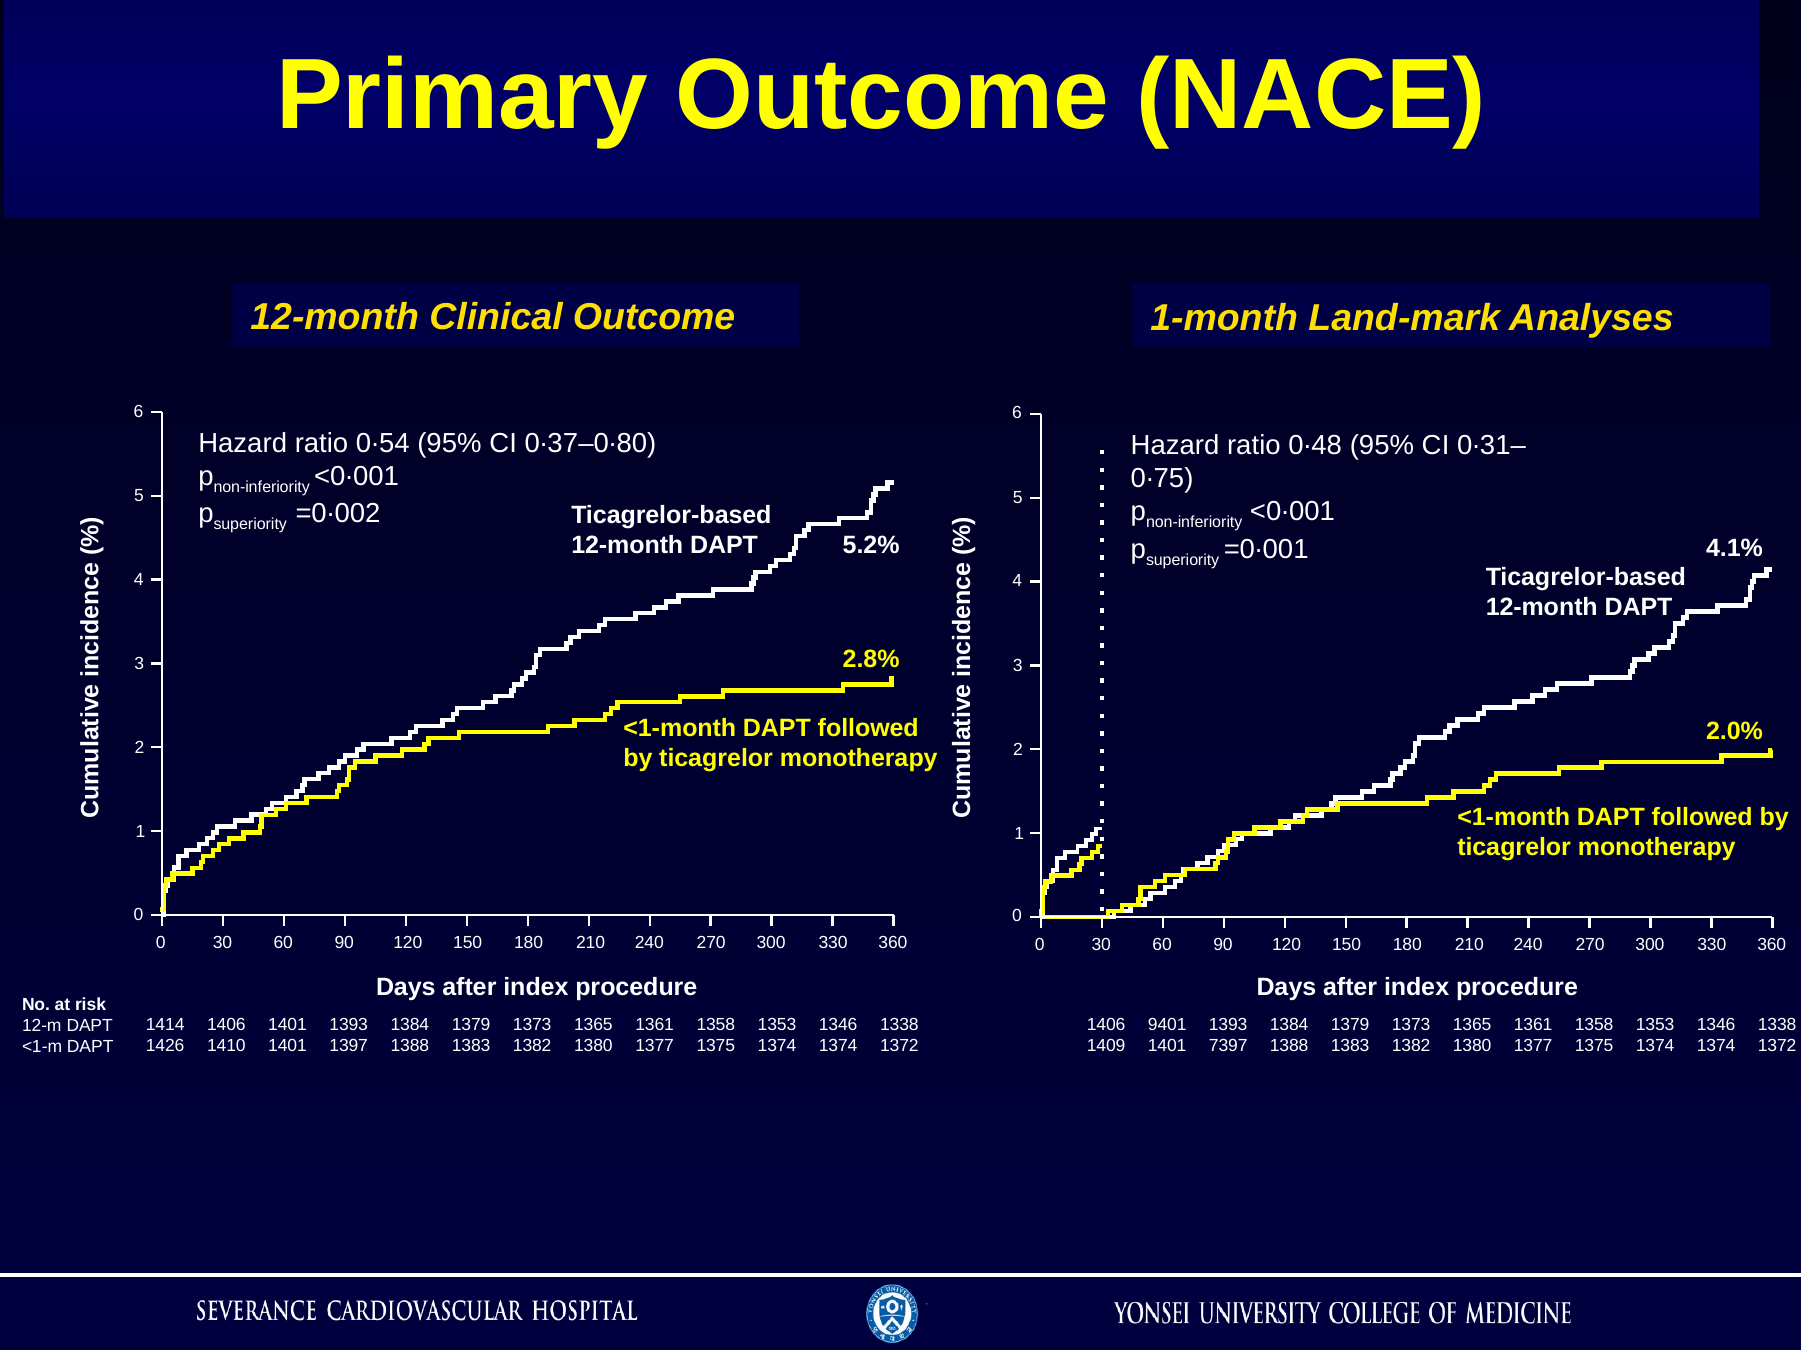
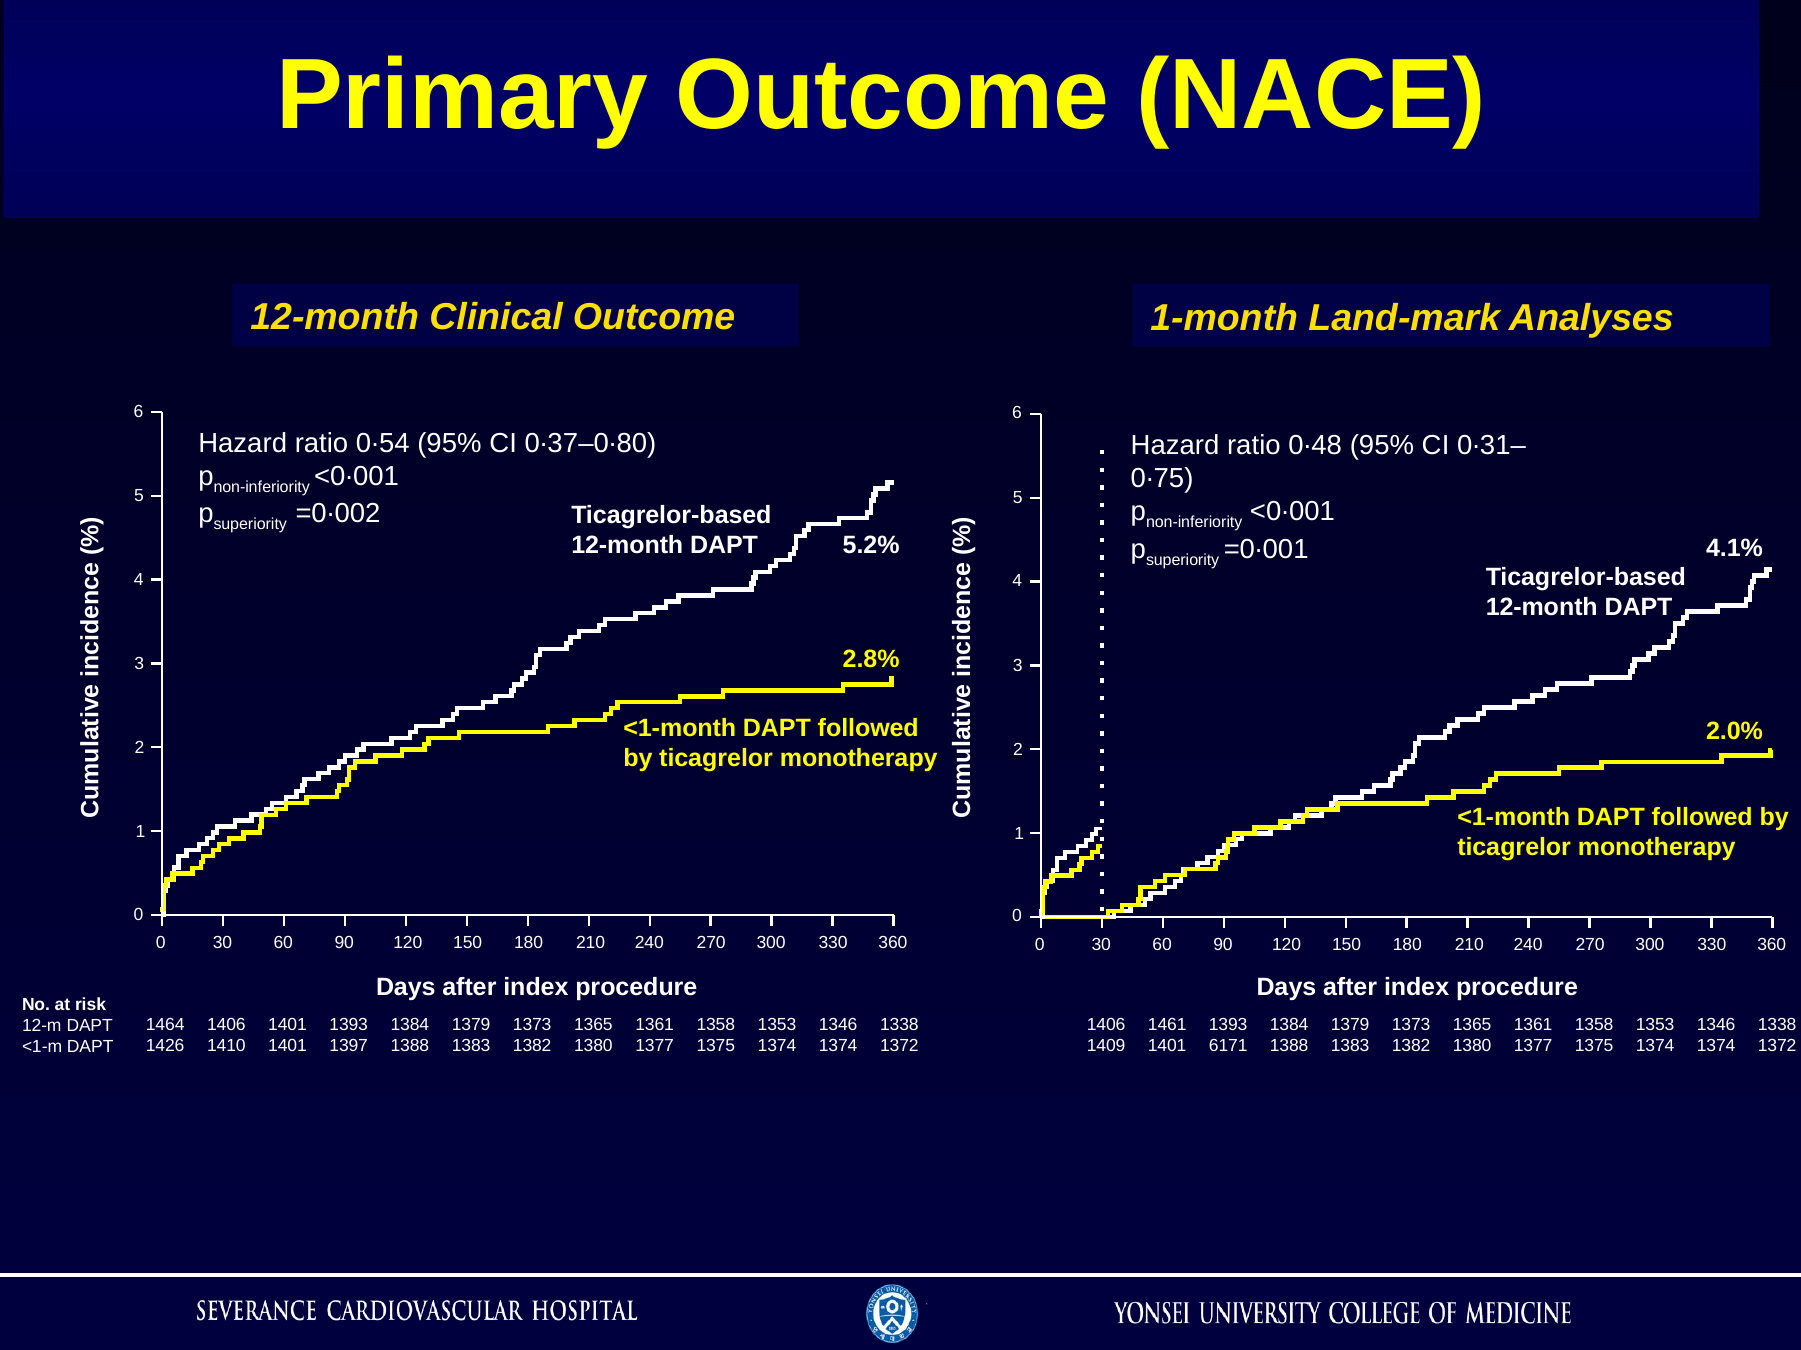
1414: 1414 -> 1464 (165, 1025)
9401: 9401 -> 1461 (1167, 1025)
7397: 7397 -> 6171 (1228, 1046)
